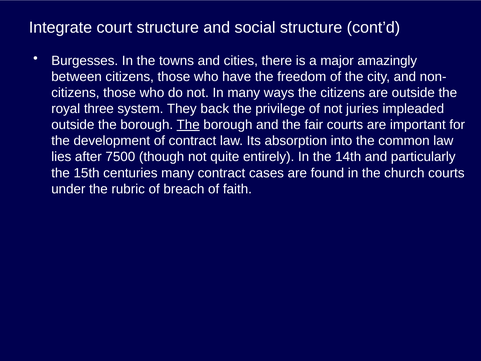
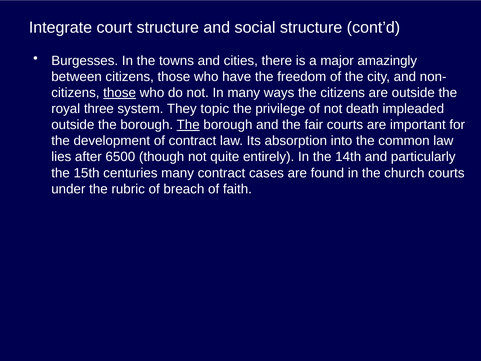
those underline: none -> present (120, 93)
back: back -> topic (215, 109)
juries: juries -> death (362, 109)
7500: 7500 -> 6500 (120, 157)
